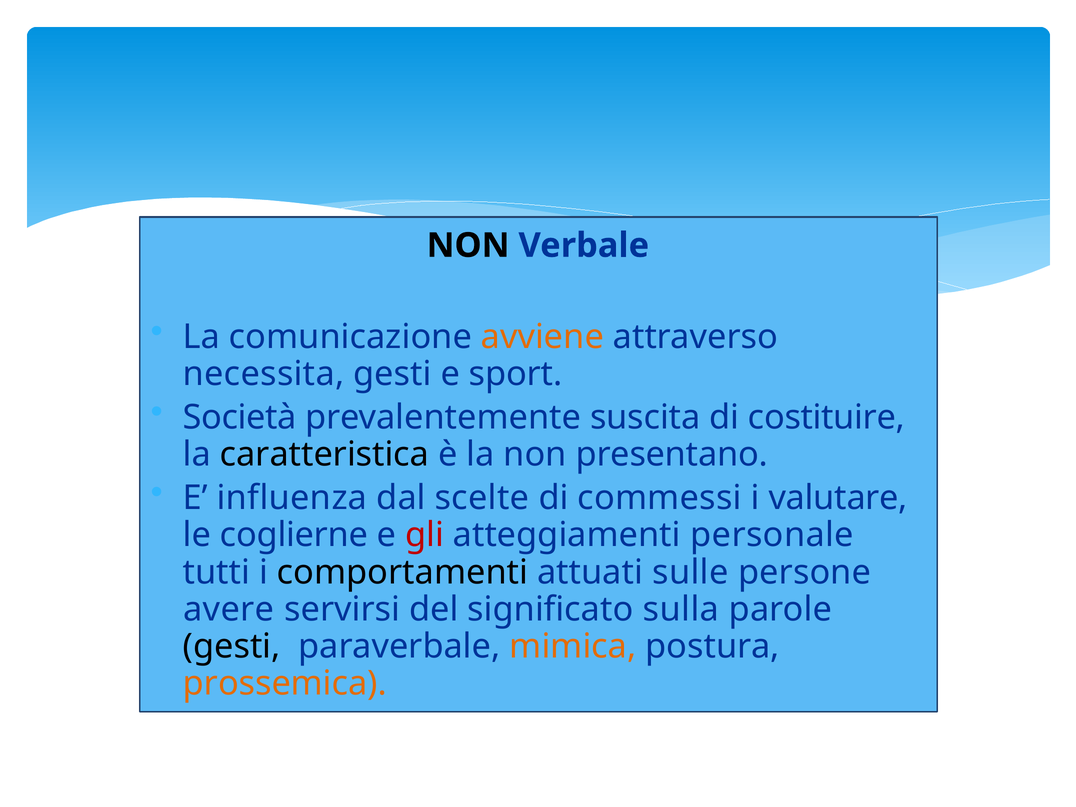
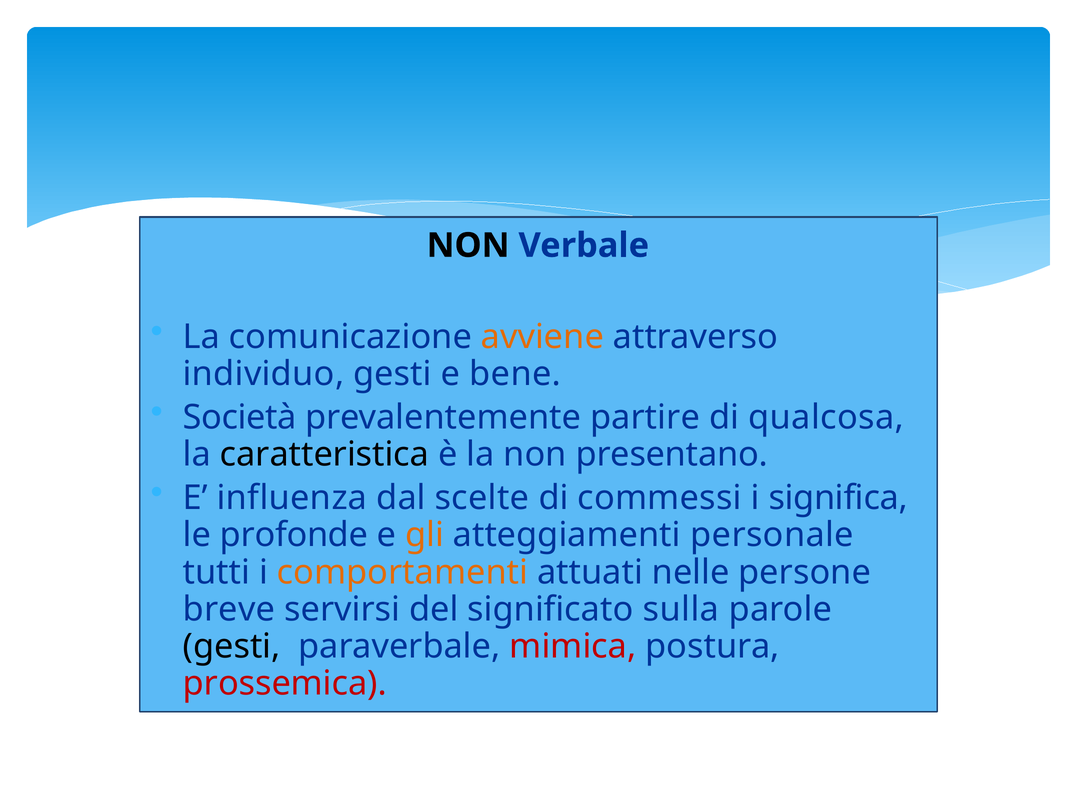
necessita: necessita -> individuo (264, 374)
sport: sport -> bene (515, 374)
suscita: suscita -> partire (645, 417)
costituire: costituire -> qualcosa (826, 417)
valutare: valutare -> significa (838, 498)
coglierne: coglierne -> profonde (294, 535)
gli colour: red -> orange (425, 535)
comportamenti colour: black -> orange (402, 572)
sulle: sulle -> nelle (691, 572)
avere: avere -> breve (229, 609)
mimica colour: orange -> red (573, 646)
prossemica colour: orange -> red (285, 684)
